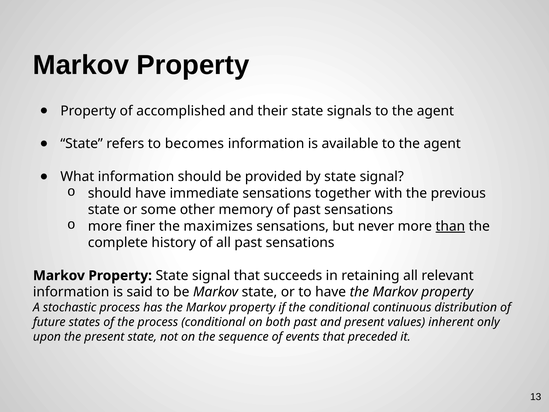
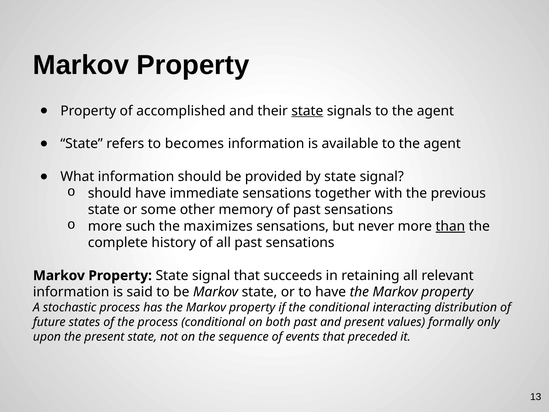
state underline: none -> present (307, 111)
finer: finer -> such (140, 226)
continuous: continuous -> interacting (402, 307)
inherent: inherent -> formally (451, 322)
